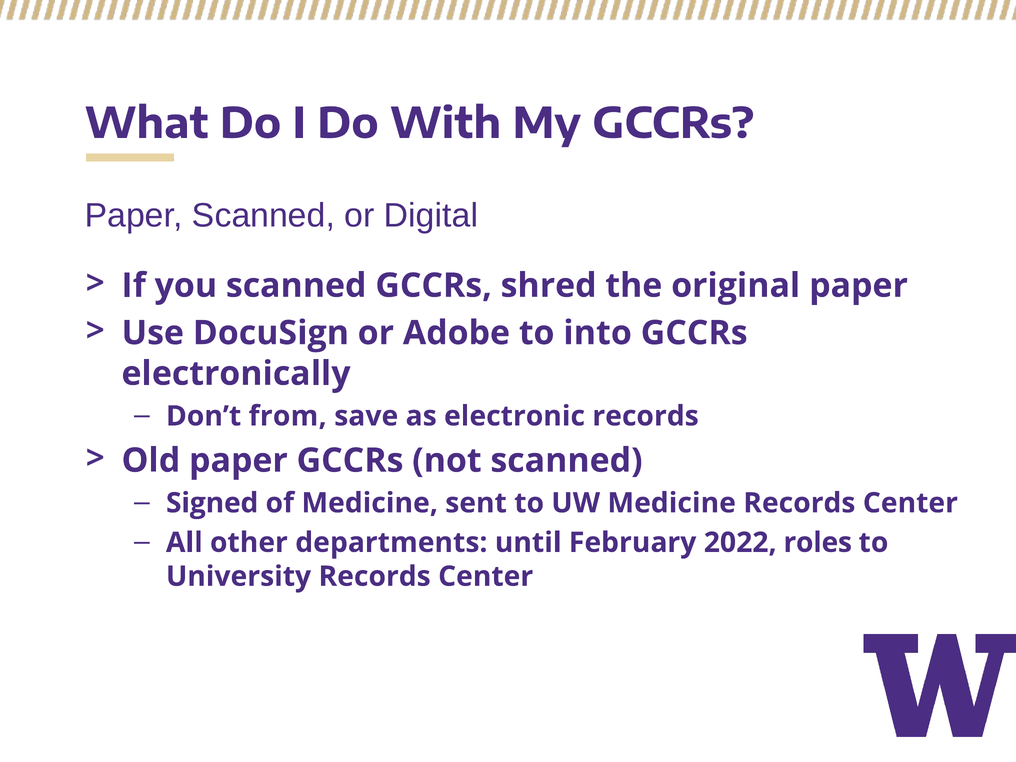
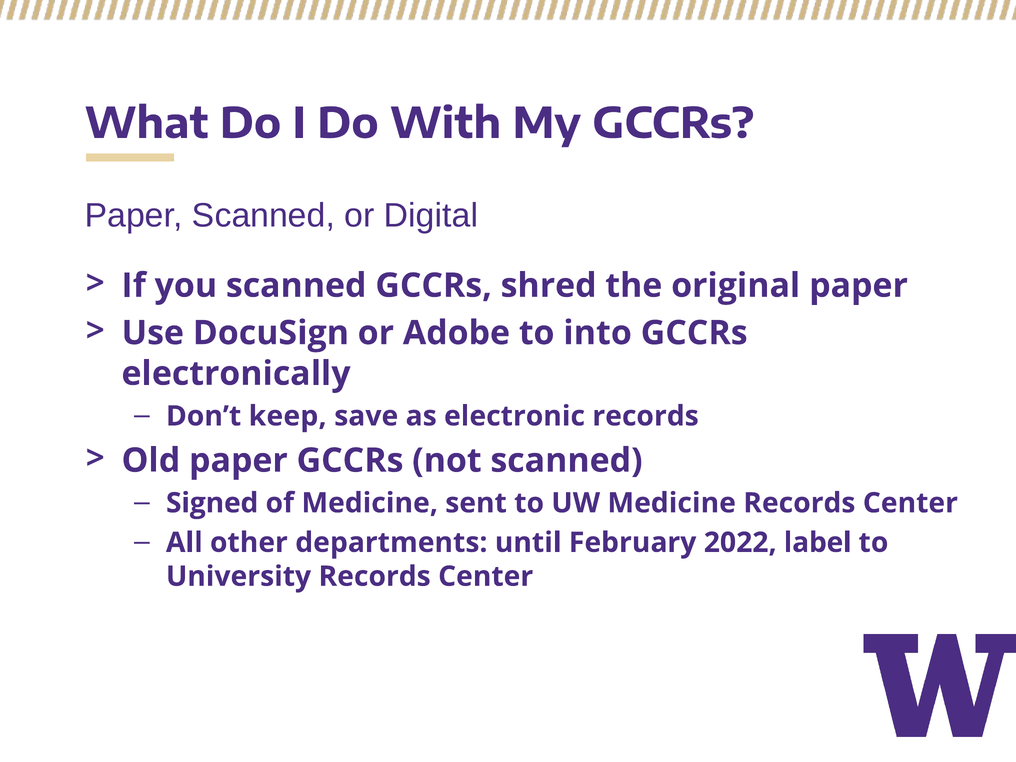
from: from -> keep (288, 416)
roles: roles -> label (818, 543)
